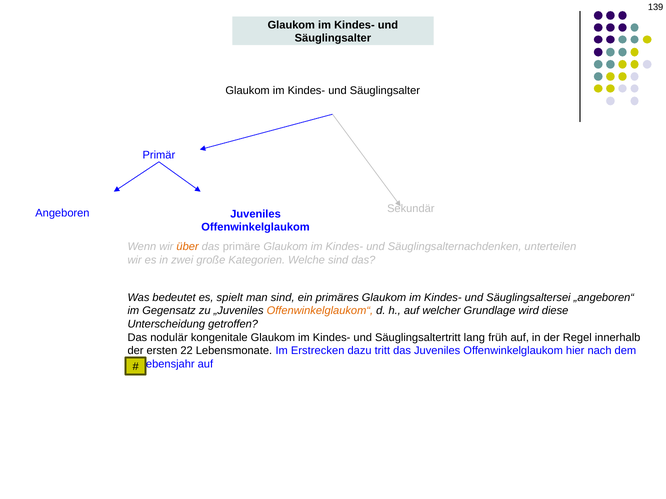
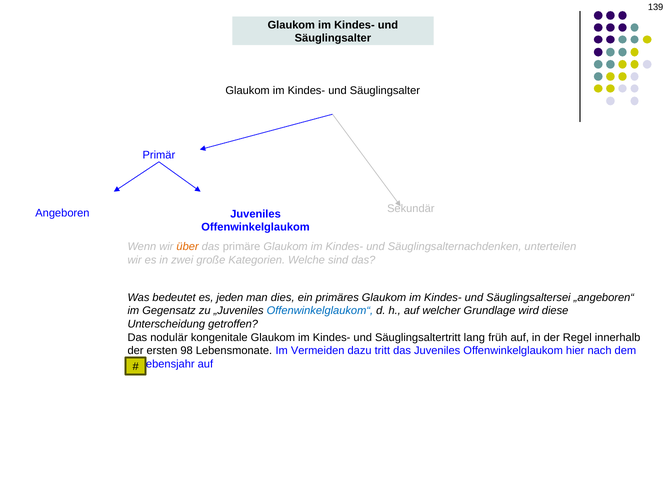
spielt: spielt -> jeden (230, 298)
man sind: sind -> dies (283, 298)
Offenwinkelglaukom“ colour: orange -> blue (320, 311)
22: 22 -> 98 (187, 351)
Erstrecken: Erstrecken -> Vermeiden (318, 351)
